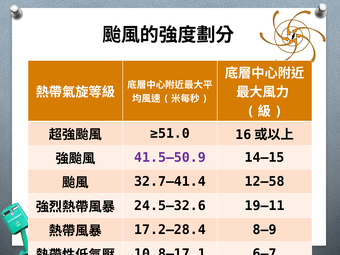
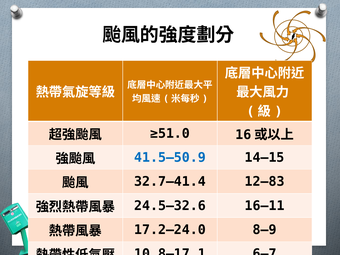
41.5–50.9 colour: purple -> blue (170, 158)
12–58: 12–58 -> 12–83 (265, 182)
19–11: 19–11 -> 16–11 (265, 206)
17.2–28.4: 17.2–28.4 -> 17.2–24.0 (170, 230)
